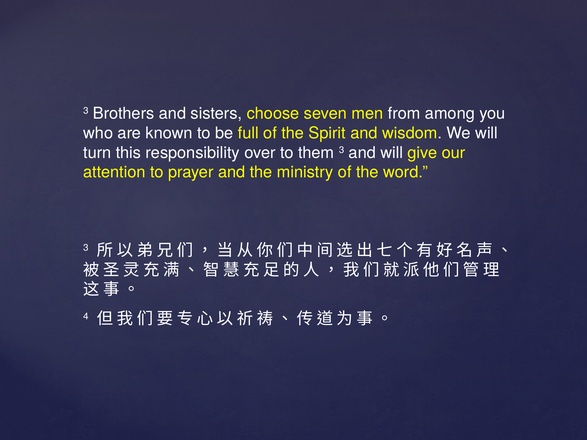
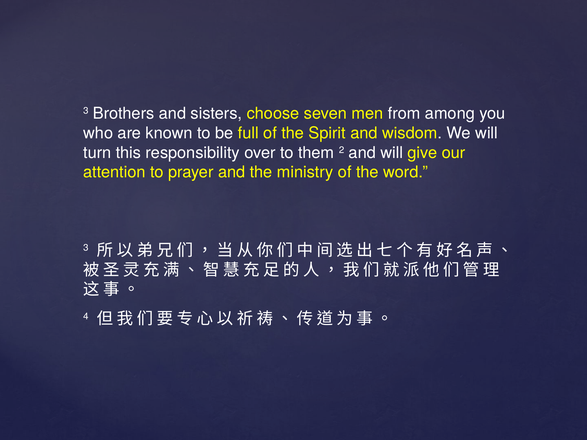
them 3: 3 -> 2 (342, 150)
